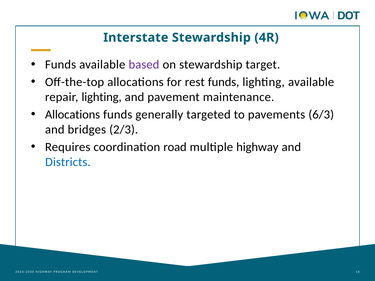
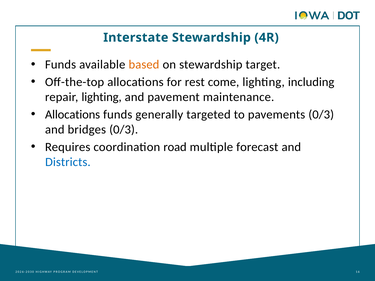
based colour: purple -> orange (144, 65)
rest funds: funds -> come (224, 82)
lighting available: available -> including (311, 82)
pavements 6/3: 6/3 -> 0/3 (321, 115)
bridges 2/3: 2/3 -> 0/3 (124, 130)
multiple highway: highway -> forecast (257, 147)
